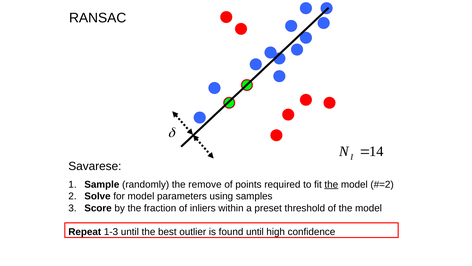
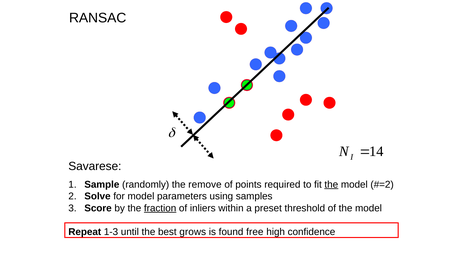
fraction underline: none -> present (160, 208)
outlier: outlier -> grows (193, 231)
found until: until -> free (255, 231)
